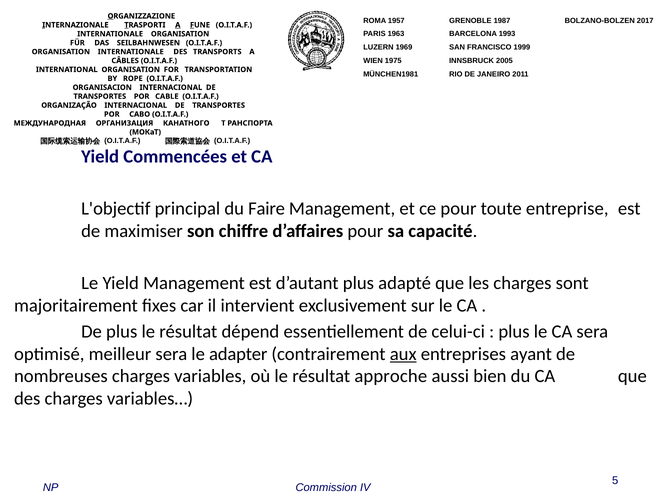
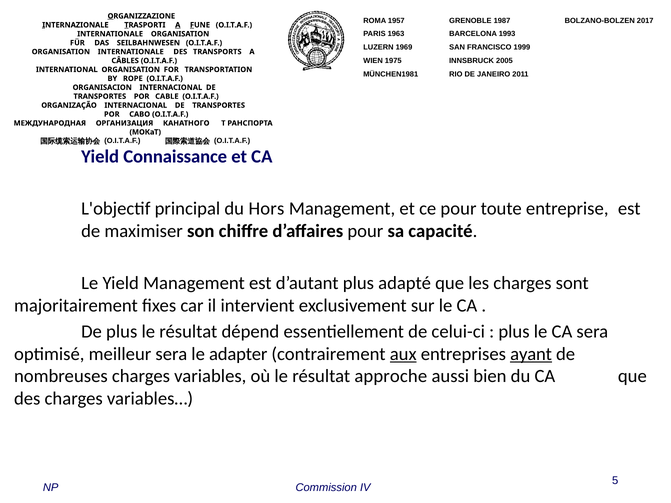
Commencées: Commencées -> Connaissance (175, 156)
Faire: Faire -> Hors (266, 209)
ayant underline: none -> present (531, 354)
